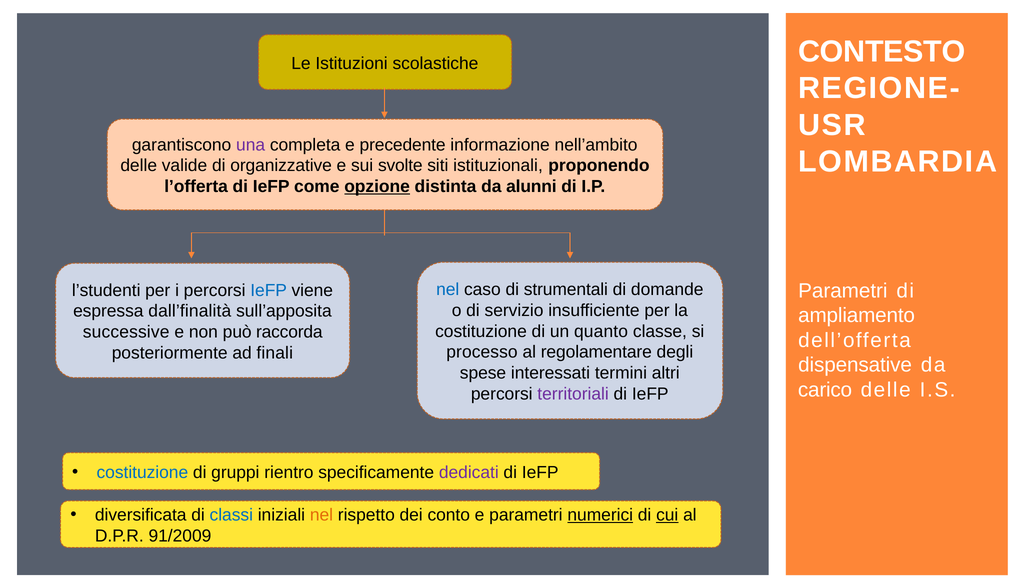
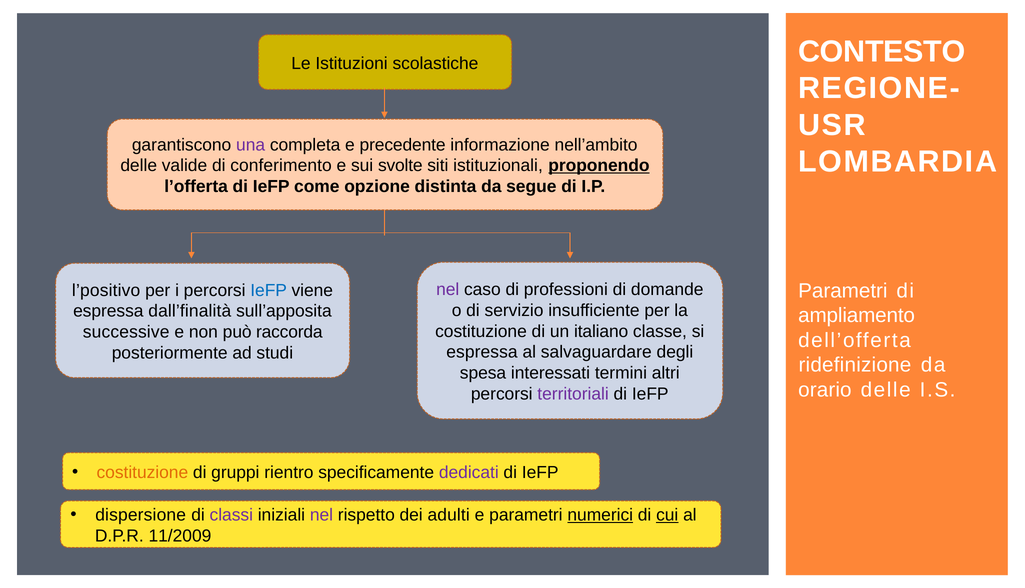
organizzative: organizzative -> conferimento (281, 166)
proponendo underline: none -> present (599, 166)
opzione underline: present -> none (377, 187)
alunni: alunni -> segue (531, 187)
nel colour: blue -> purple (448, 290)
strumentali: strumentali -> professioni (566, 290)
l’studenti: l’studenti -> l’positivo (106, 290)
quanto: quanto -> italiano (601, 331)
processo: processo -> espressa (482, 352)
regolamentare: regolamentare -> salvaguardare (596, 352)
finali: finali -> studi (275, 353)
dispensative: dispensative -> ridefinizione (855, 365)
spese: spese -> spesa (483, 373)
carico: carico -> orario (825, 390)
costituzione colour: blue -> orange (142, 472)
diversificata: diversificata -> dispersione (141, 515)
classi colour: blue -> purple (231, 515)
nel colour: orange -> purple (321, 515)
conto: conto -> adulti (449, 515)
91/2009: 91/2009 -> 11/2009 (180, 536)
